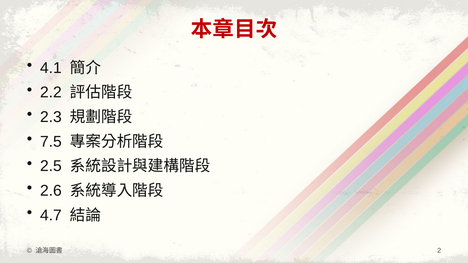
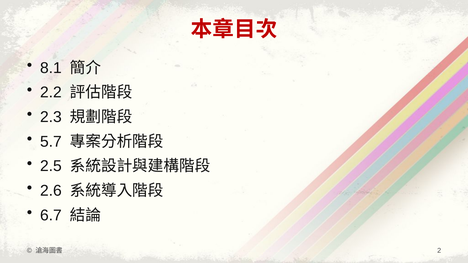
4.1: 4.1 -> 8.1 (51, 68)
7.5: 7.5 -> 5.7 (51, 142)
4.7: 4.7 -> 6.7 (51, 215)
